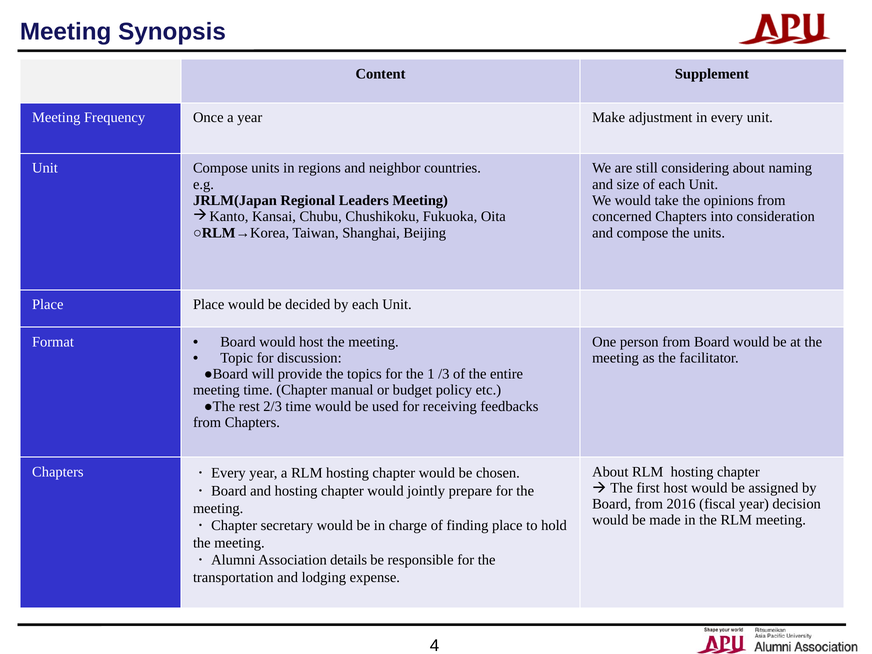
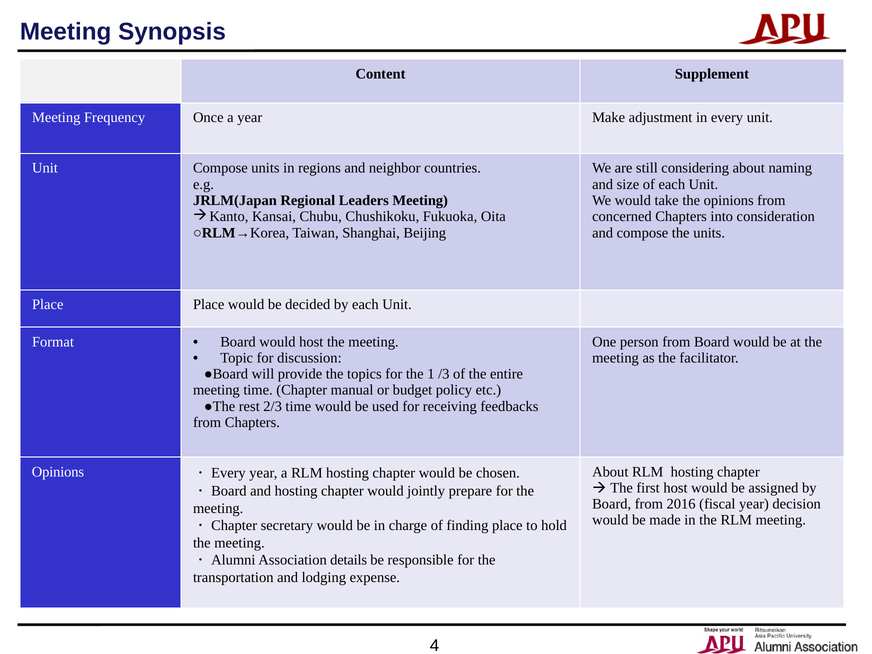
Chapters: Chapters -> Opinions (58, 472)
